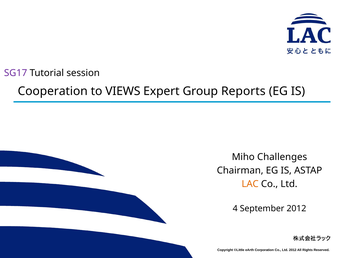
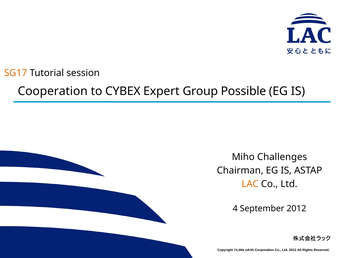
SG17 colour: purple -> orange (16, 73)
VIEWS: VIEWS -> CYBEX (123, 91)
Reports: Reports -> Possible (243, 91)
